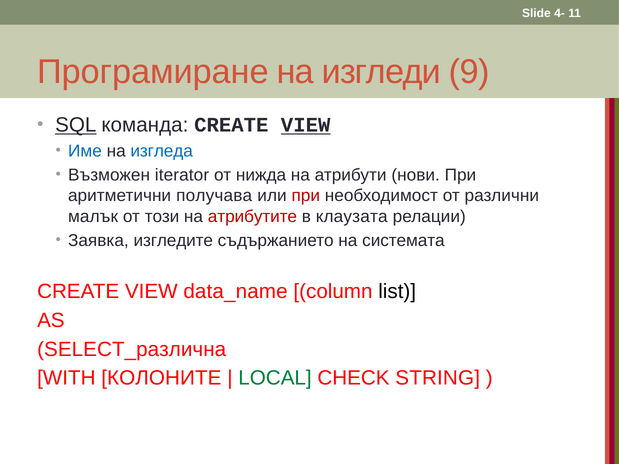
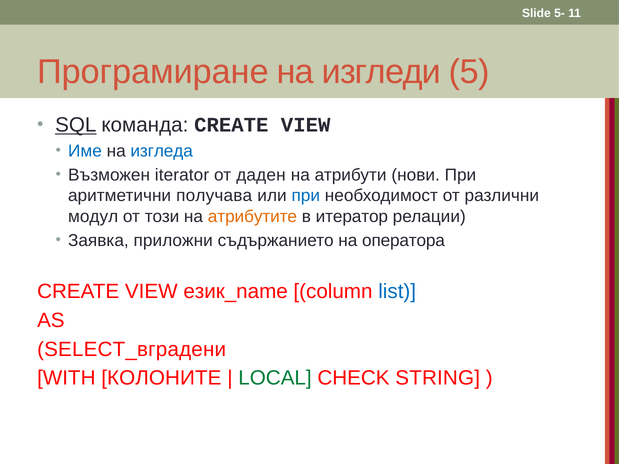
4-: 4- -> 5- (560, 13)
9: 9 -> 5 (469, 72)
VIEW underline: present -> none (306, 125)
нижда: нижда -> даден (261, 175)
при colour: red -> blue (306, 196)
малък: малък -> модул (93, 217)
атрибутите colour: red -> orange (252, 217)
клаузата: клаузата -> итератор (352, 217)
изгледите: изгледите -> приложни (173, 241)
системата: системата -> оператора (403, 241)
data_name: data_name -> език_name (236, 292)
list colour: black -> blue (397, 292)
SELECT_различна: SELECT_различна -> SELECT_вградени (132, 349)
